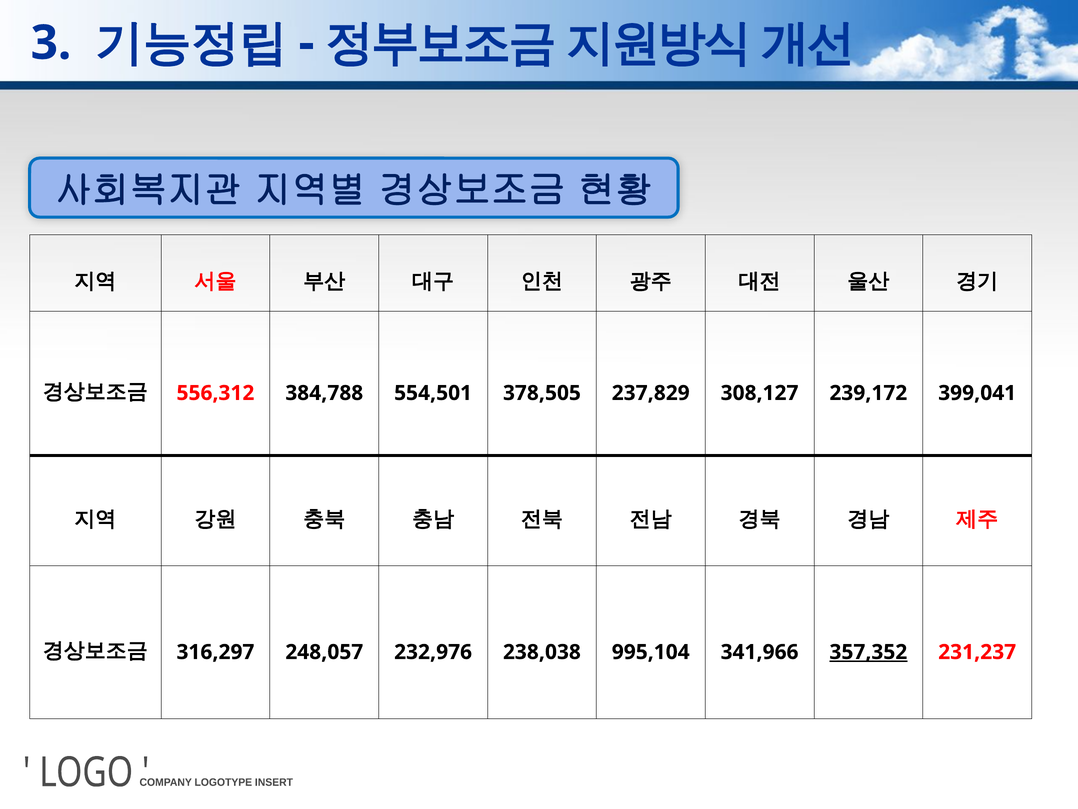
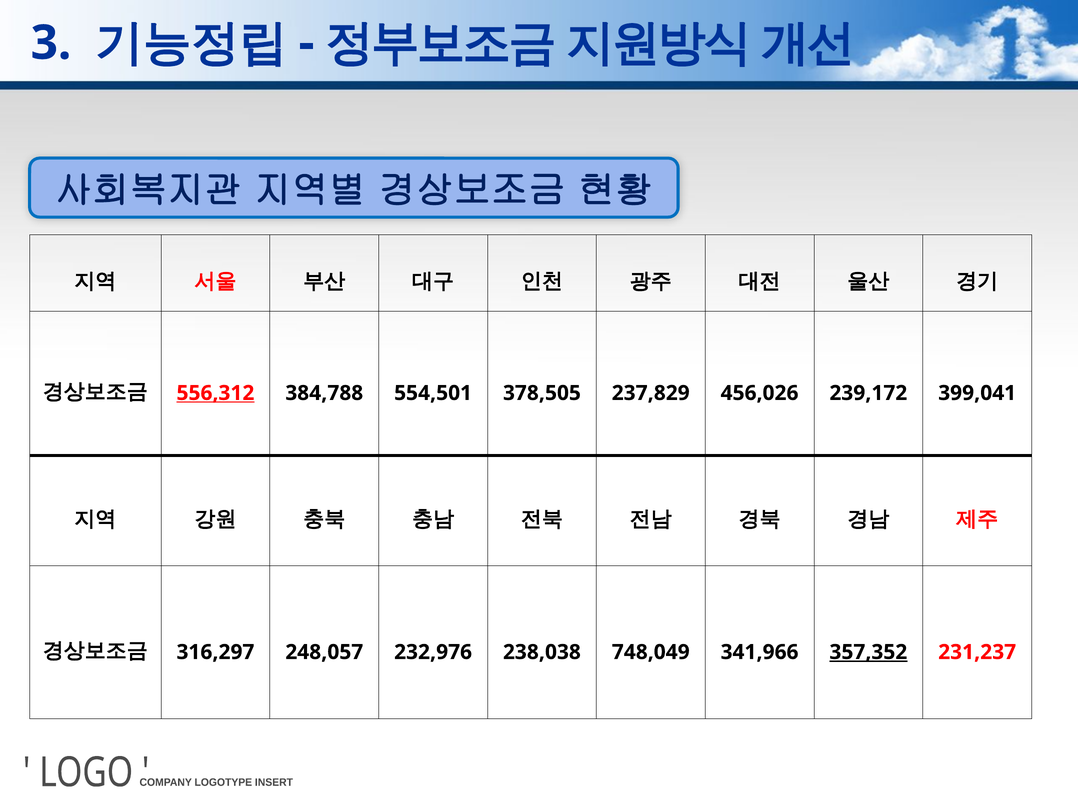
556,312 underline: none -> present (215, 393)
308,127: 308,127 -> 456,026 (760, 393)
995,104: 995,104 -> 748,049 (651, 652)
